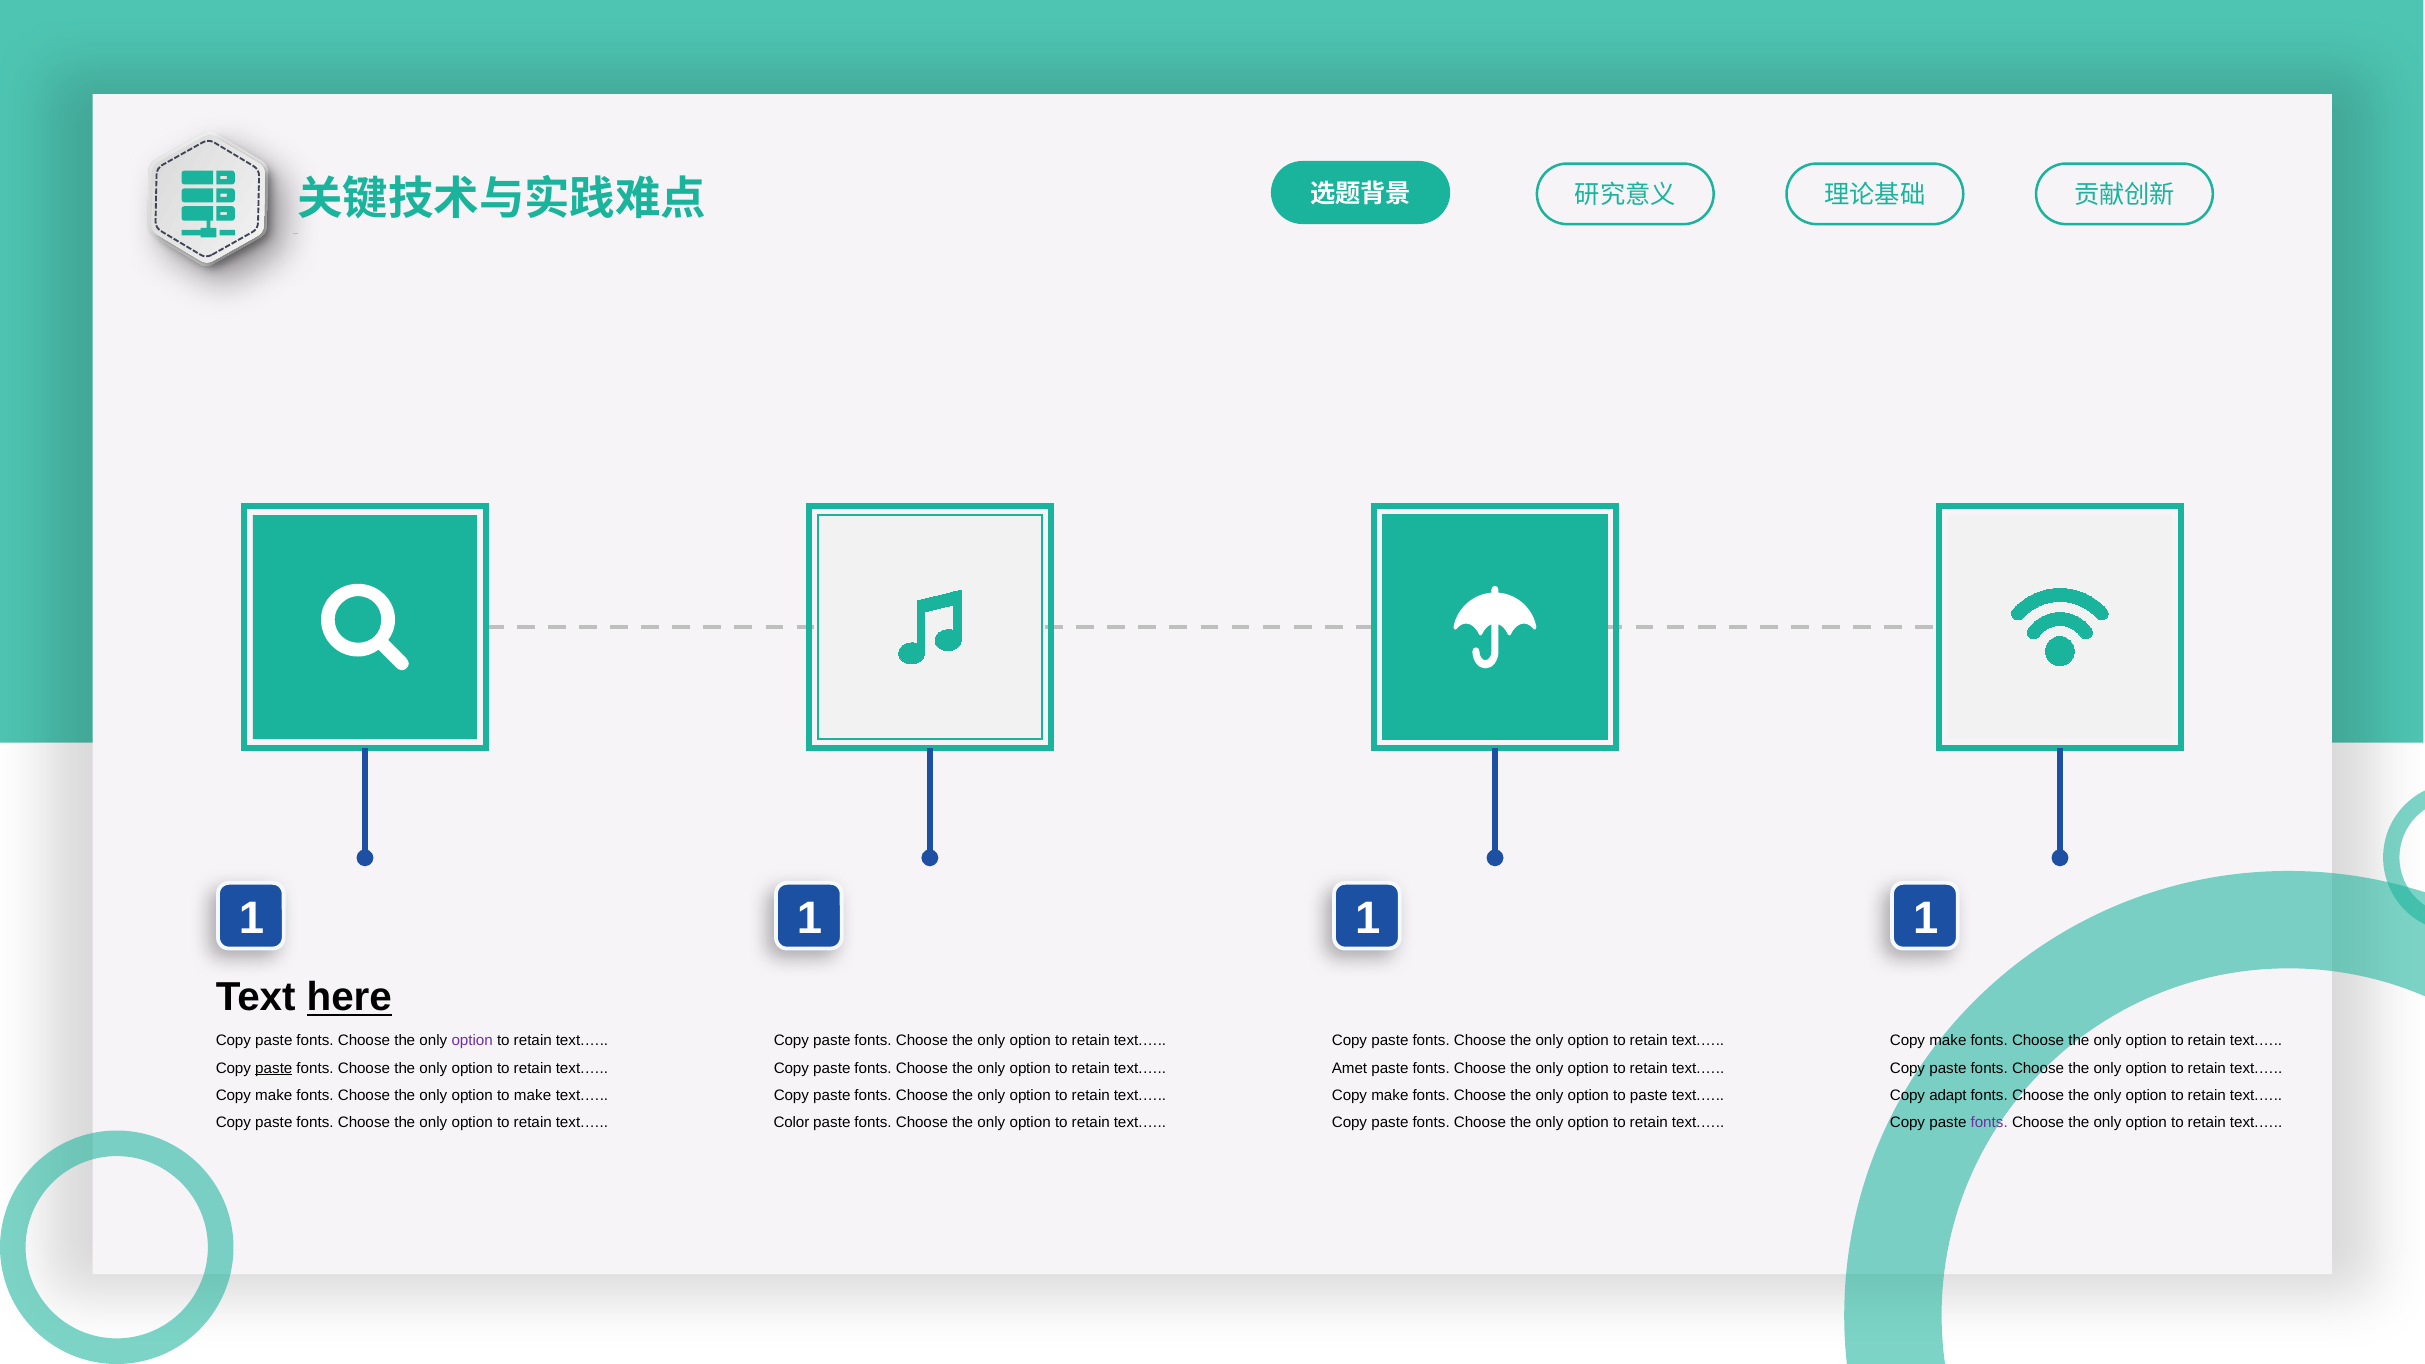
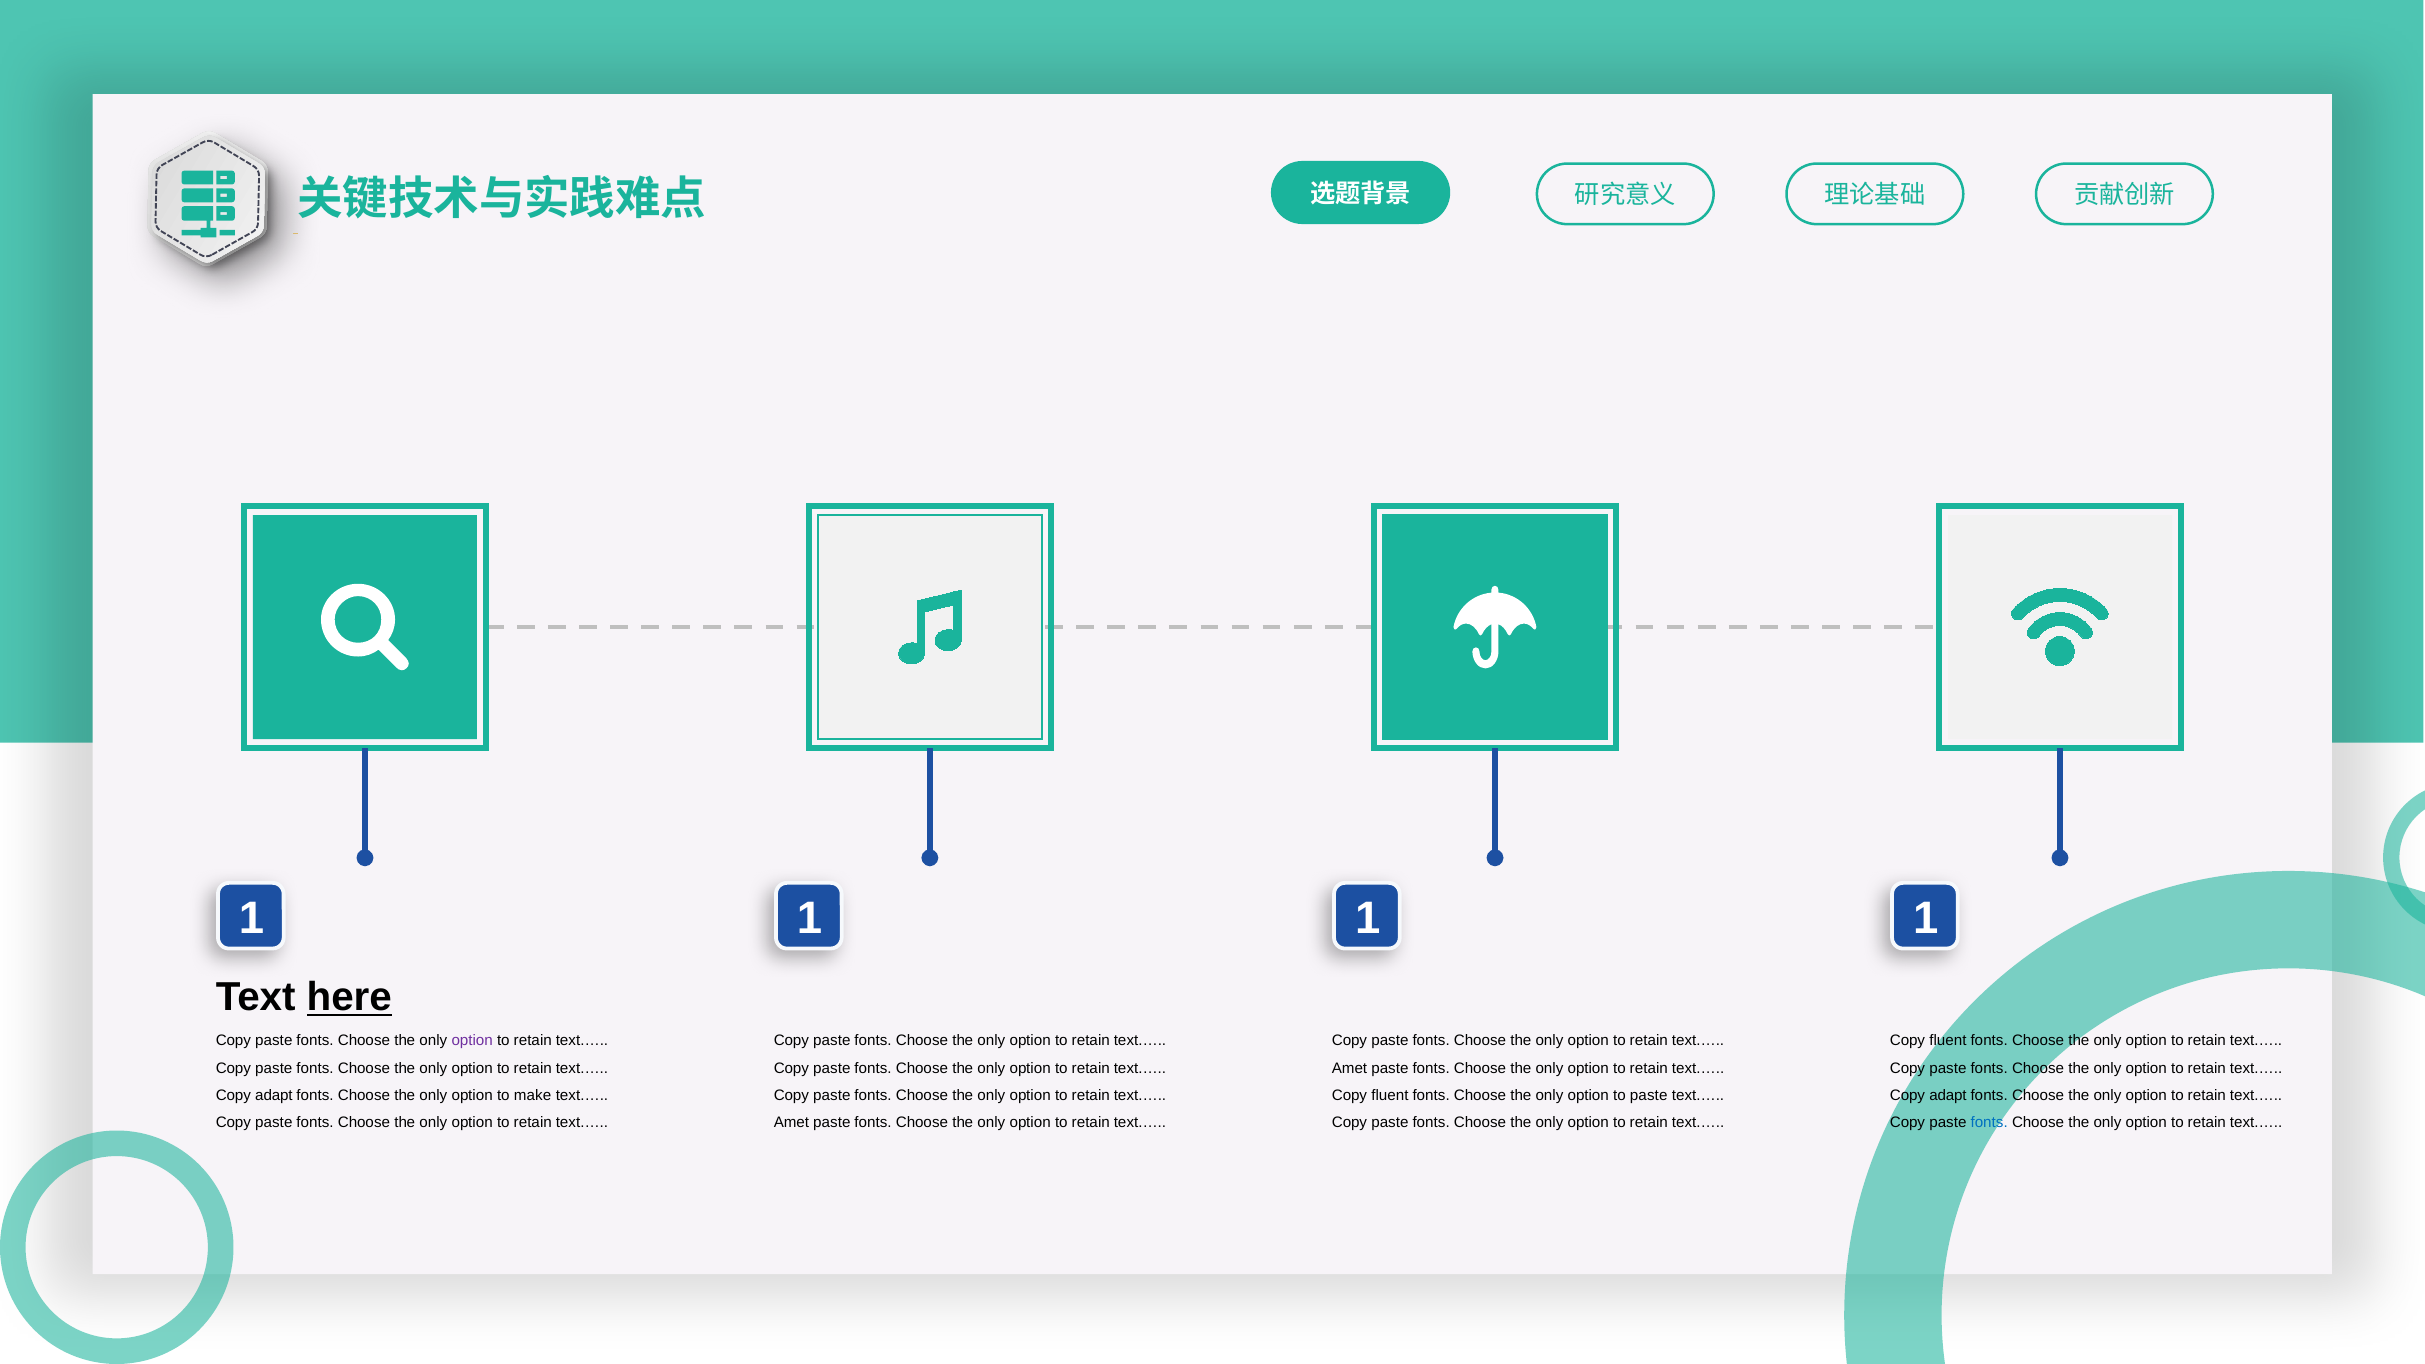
make: make -> fluent (1948, 1041)
paste underline: present -> none (274, 1068)
make: make -> adapt (274, 1096)
make: make -> fluent (1390, 1096)
Color: Color -> Amet (791, 1123)
fonts colour: purple -> blue (1989, 1123)
